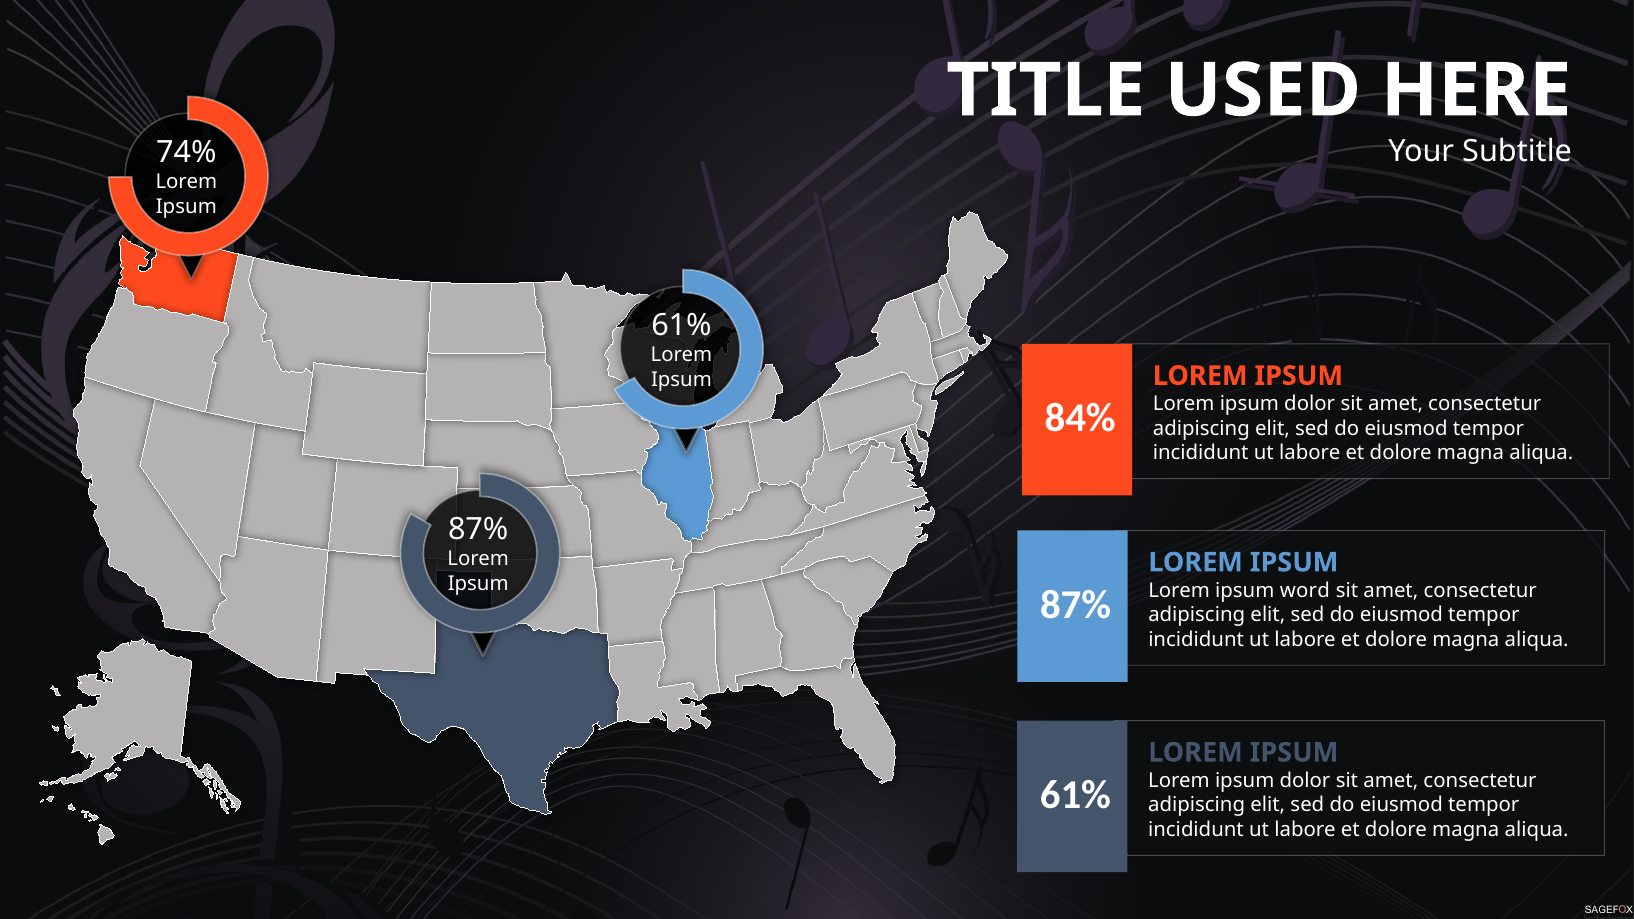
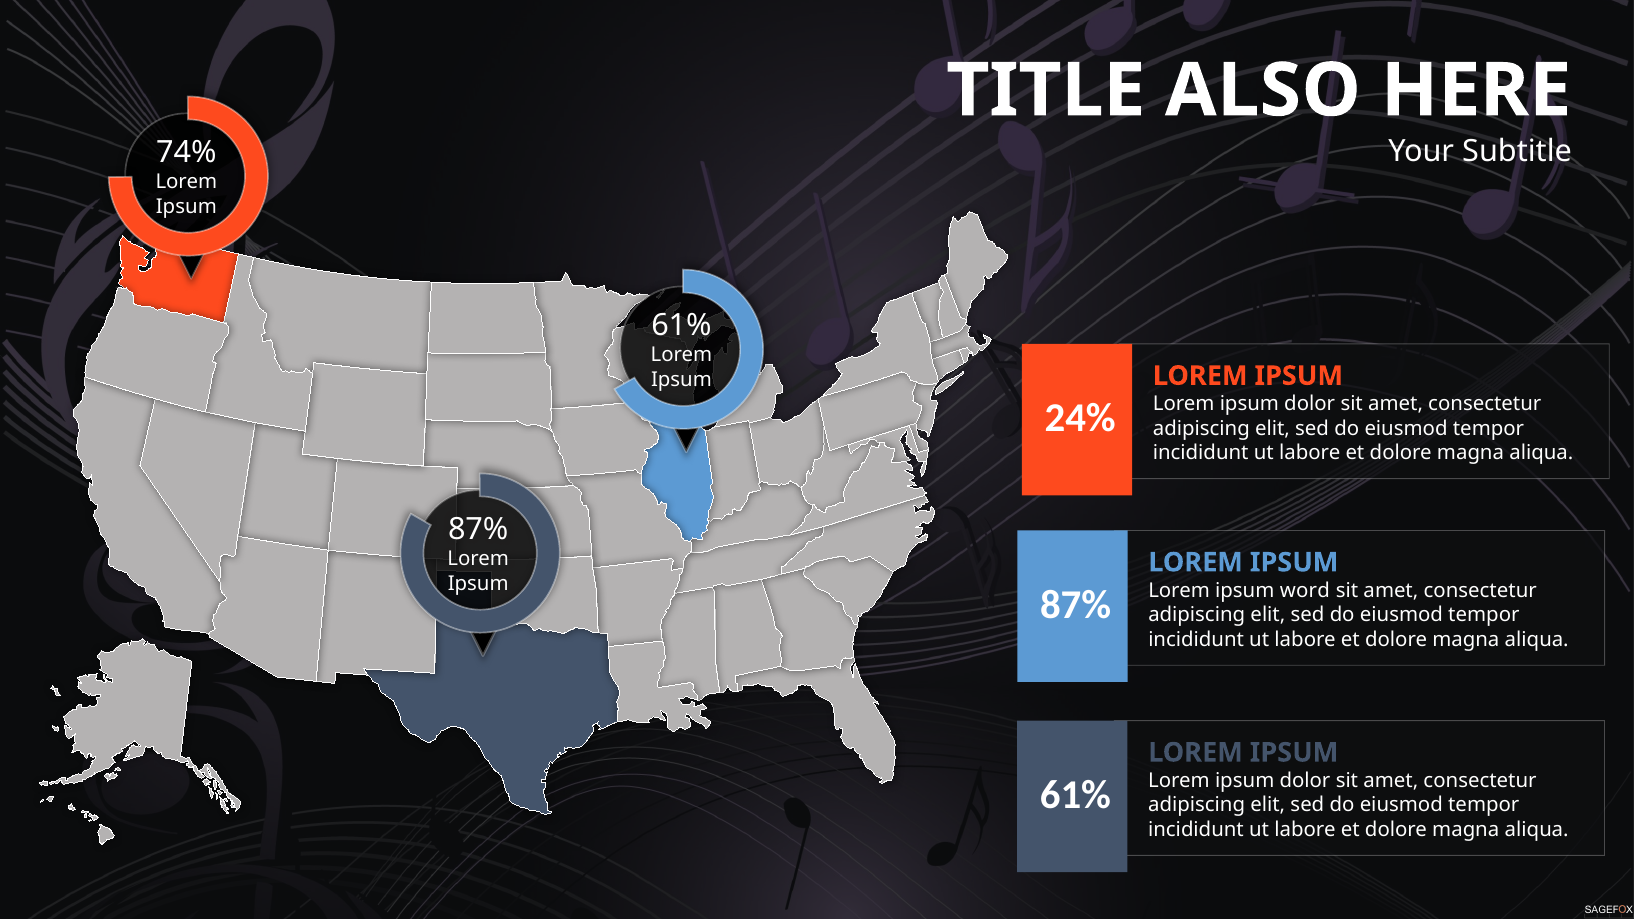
USED: USED -> ALSO (1263, 91)
84%: 84% -> 24% (1080, 418)
